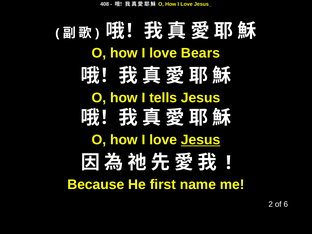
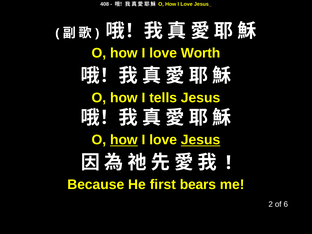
Bears: Bears -> Worth (201, 53)
how underline: none -> present (124, 140)
name: name -> bears (198, 185)
